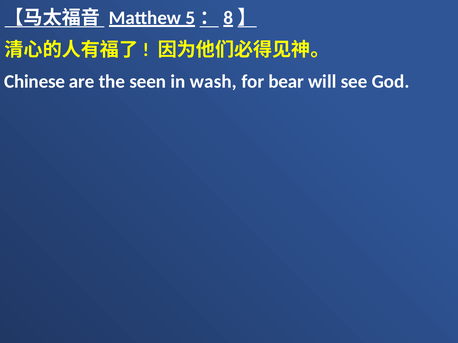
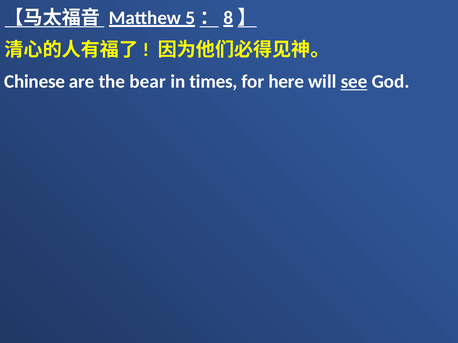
seen: seen -> bear (148, 82)
wash: wash -> times (213, 82)
bear: bear -> here (286, 82)
see underline: none -> present (354, 82)
